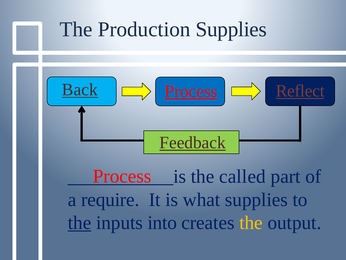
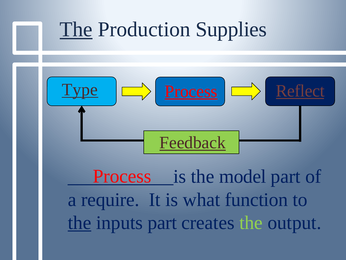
The underline: none -> present (76, 29)
Back: Back -> Type (80, 90)
called: called -> model (243, 176)
what supplies: supplies -> function (256, 199)
inputs into: into -> part (162, 222)
the colour: yellow -> light green (251, 222)
